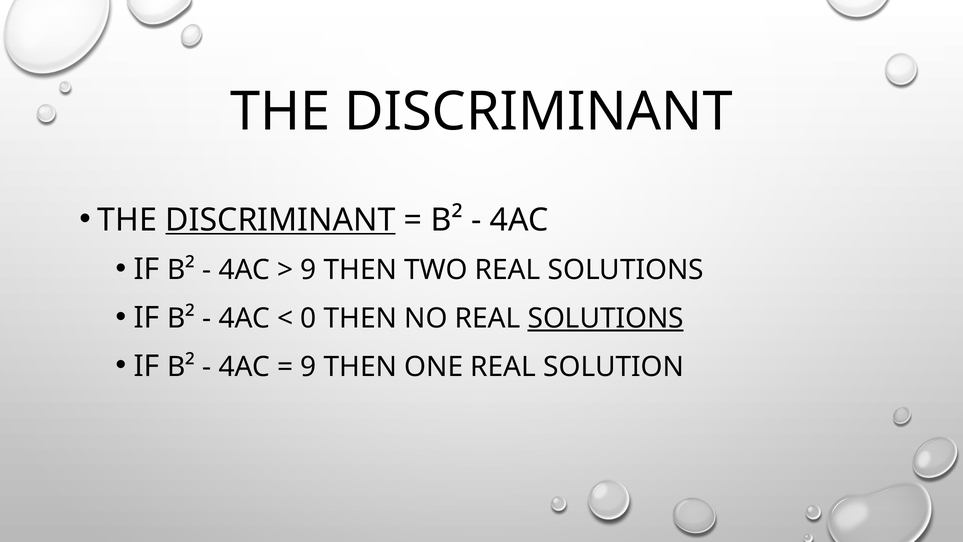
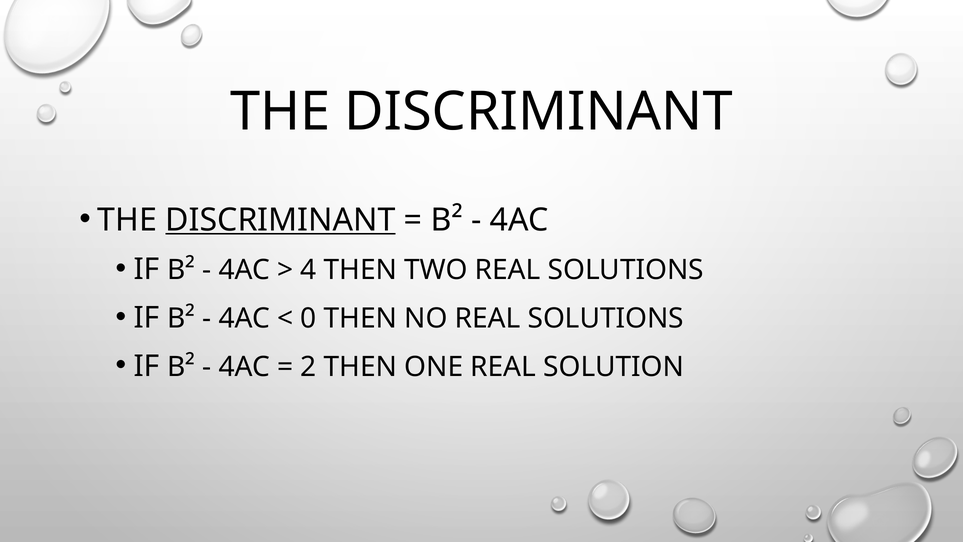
9: 9 -> 4 (308, 270)
SOLUTIONS underline: present -> none (606, 318)
9: 9 -> 2 (308, 367)
